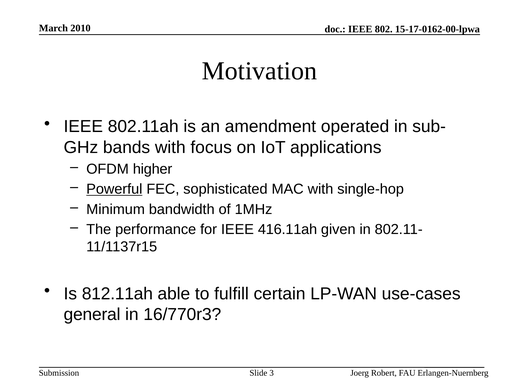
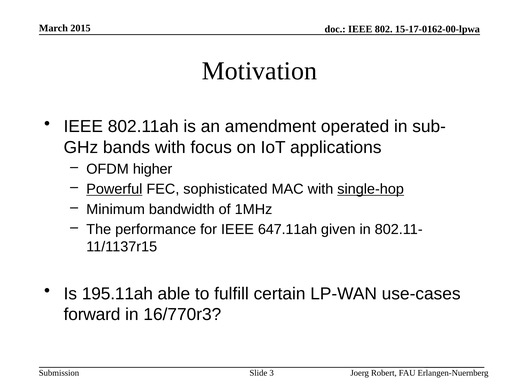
2010: 2010 -> 2015 (81, 28)
single-hop underline: none -> present (371, 189)
416.11ah: 416.11ah -> 647.11ah (288, 230)
812.11ah: 812.11ah -> 195.11ah (117, 294)
general: general -> forward (92, 315)
